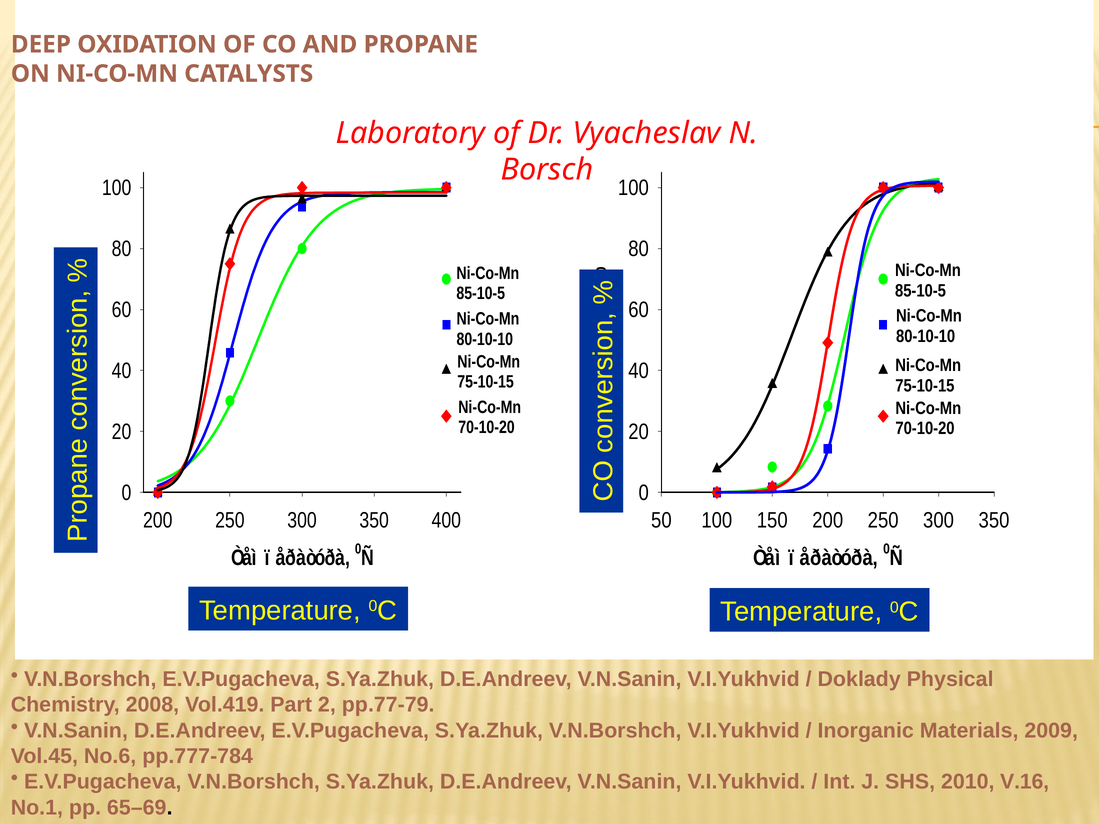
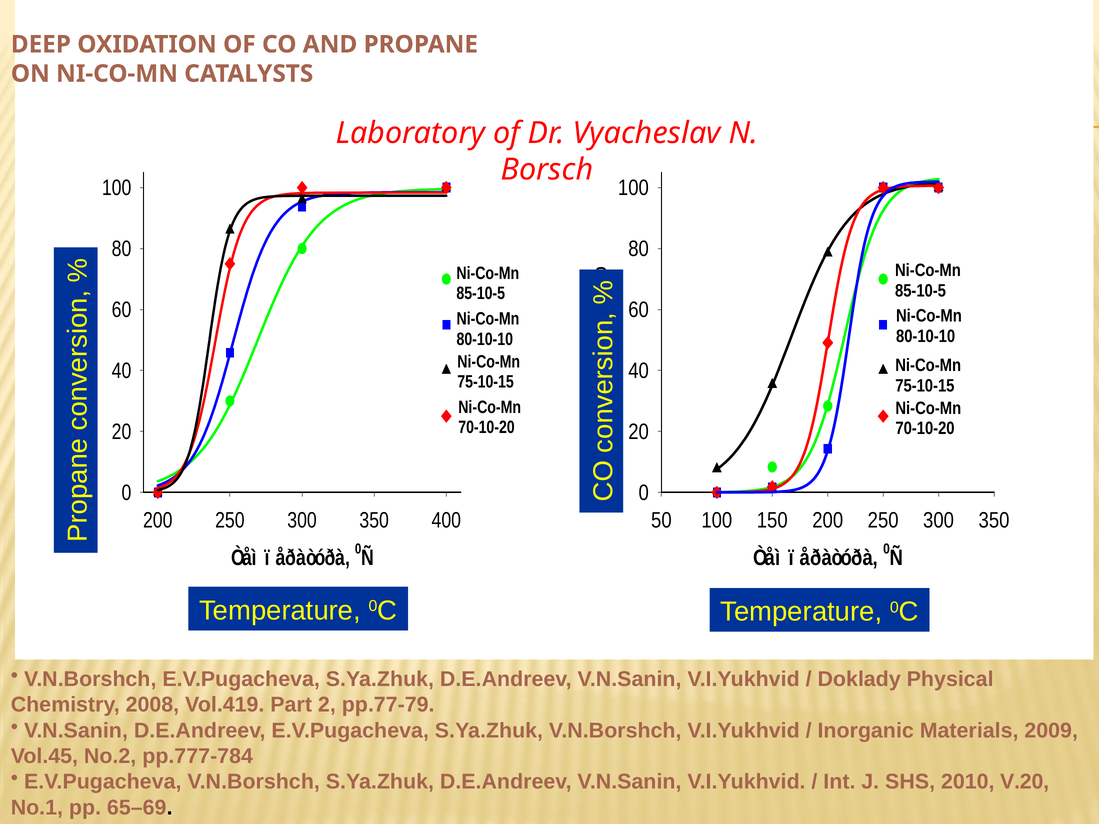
No.6: No.6 -> No.2 (110, 756)
V.16: V.16 -> V.20 (1025, 782)
